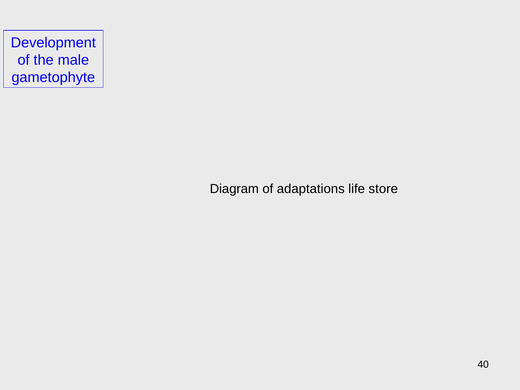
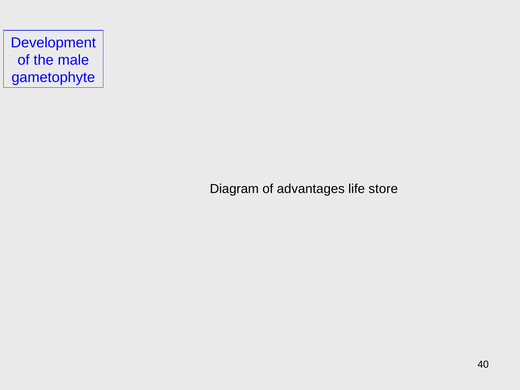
adaptations: adaptations -> advantages (311, 189)
